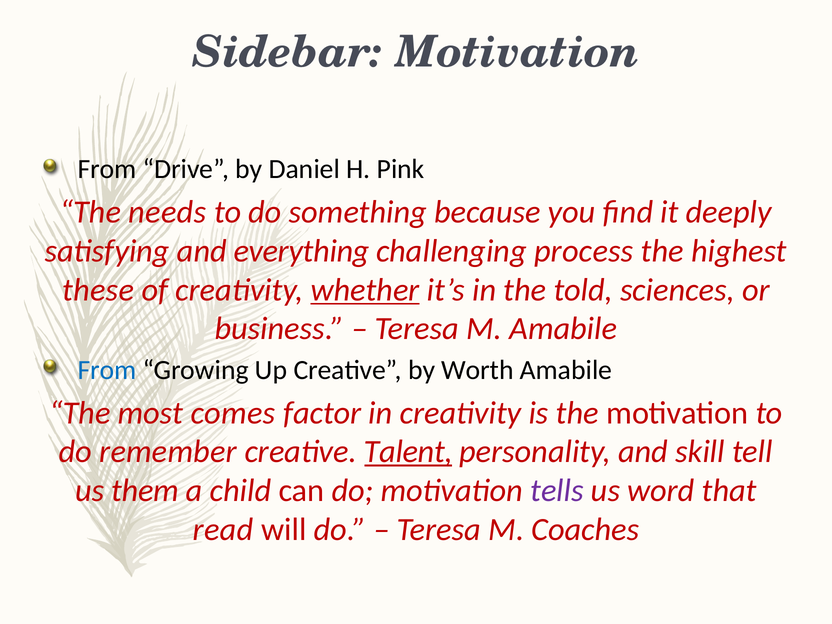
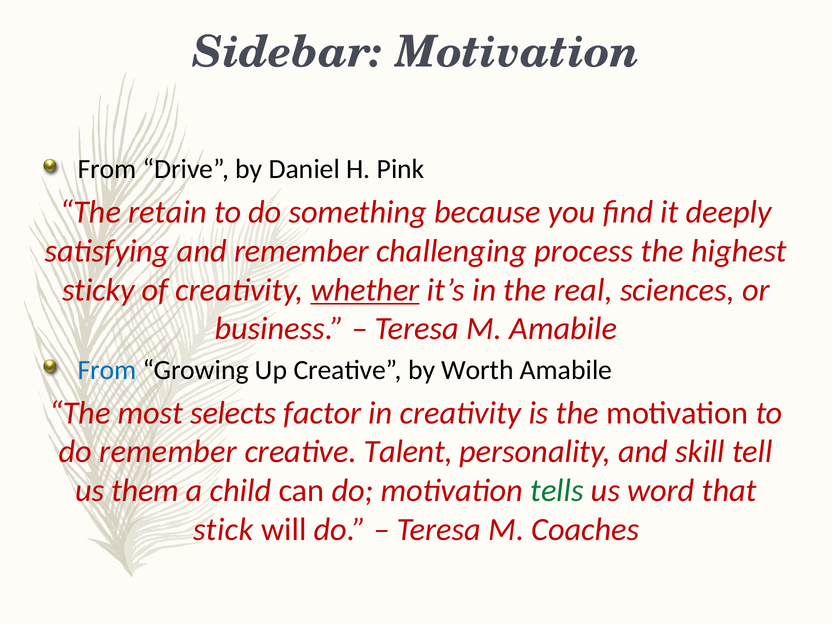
needs: needs -> retain (168, 212)
and everything: everything -> remember (301, 251)
these: these -> sticky (98, 290)
told: told -> real (583, 290)
comes: comes -> selects (233, 413)
Talent underline: present -> none (408, 452)
tells colour: purple -> green (557, 491)
read: read -> stick (223, 529)
